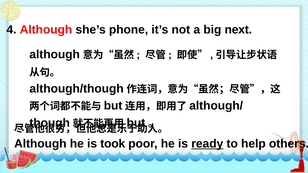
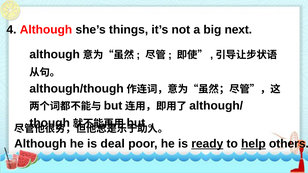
phone: phone -> things (129, 30)
took: took -> deal (113, 144)
help underline: none -> present (253, 144)
